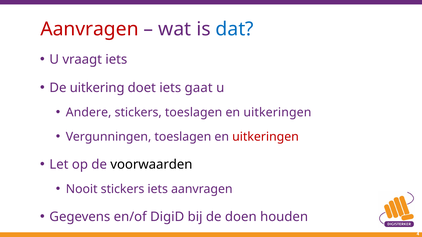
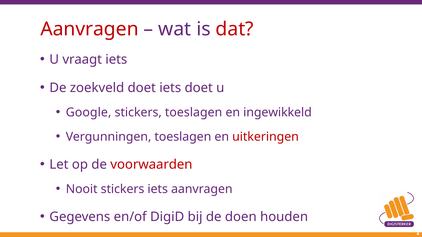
dat colour: blue -> red (235, 29)
uitkering: uitkering -> zoekveld (97, 88)
iets gaat: gaat -> doet (199, 88)
Andere: Andere -> Google (89, 113)
uitkeringen: uitkeringen -> ingewikkeld (277, 113)
voorwaarden colour: black -> red (151, 165)
